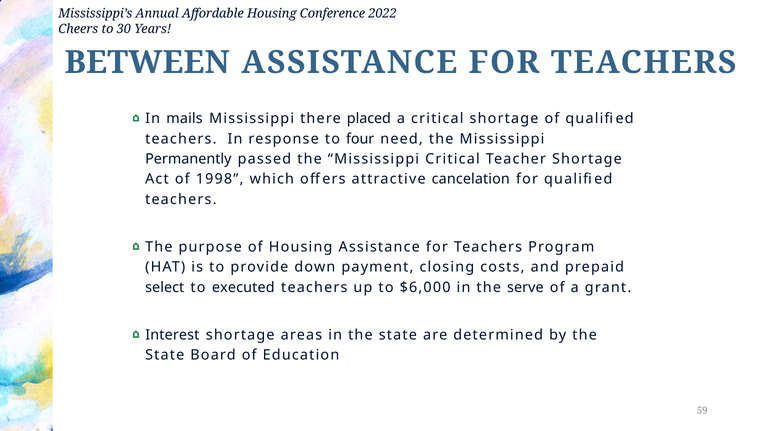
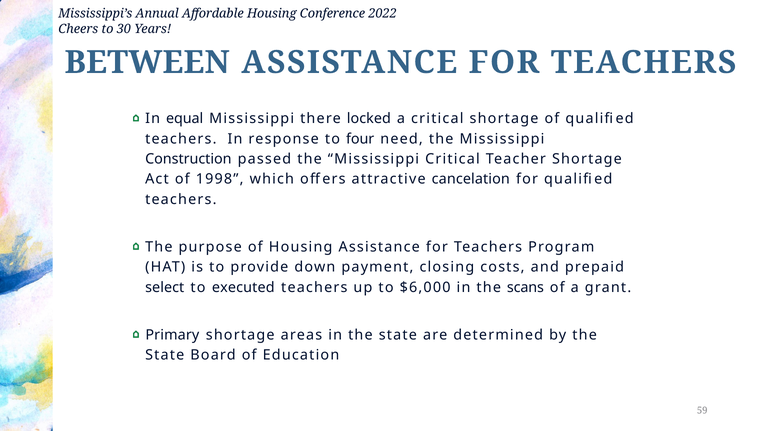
mails: mails -> equal (185, 119)
placed: placed -> locked (369, 119)
Permanently: Permanently -> Construction (188, 159)
serve: serve -> scans (525, 287)
Interest: Interest -> Primary (172, 335)
